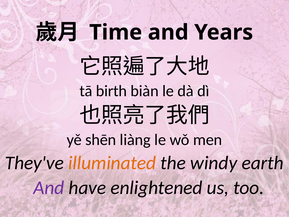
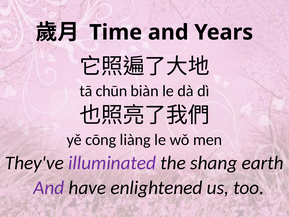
birth: birth -> chūn (112, 91)
shēn: shēn -> cōng (101, 140)
illuminated colour: orange -> purple (112, 163)
windy: windy -> shang (214, 163)
